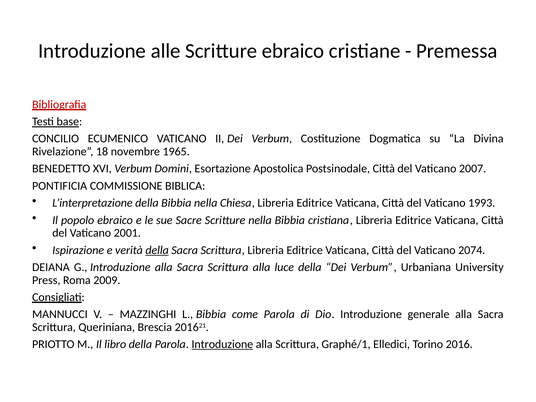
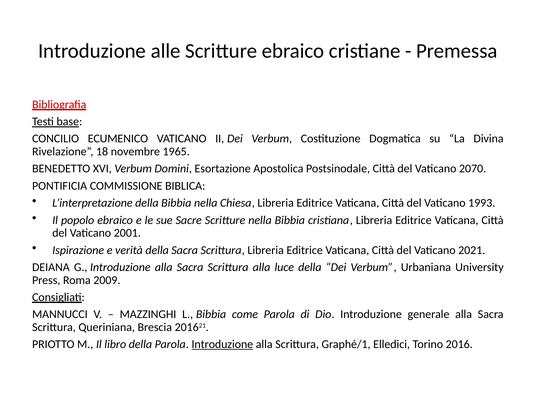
2007: 2007 -> 2070 (473, 169)
della underline: present -> none (157, 250)
2074: 2074 -> 2021 (472, 250)
